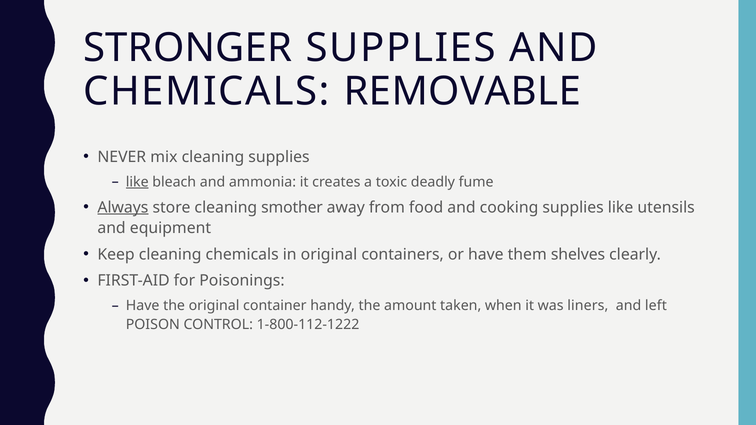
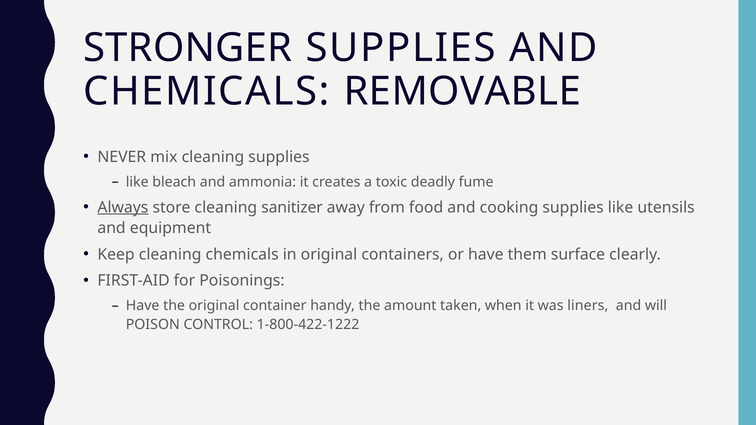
like underline: present -> none (137, 182)
smother: smother -> sanitizer (292, 208)
shelves: shelves -> surface (578, 255)
left: left -> will (656, 306)
1-800-112-1222: 1-800-112-1222 -> 1-800-422-1222 (308, 325)
